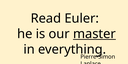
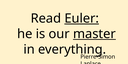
Euler underline: none -> present (82, 18)
